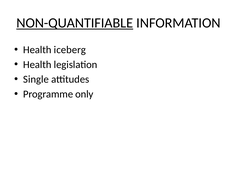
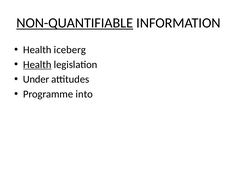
Health underline: none -> present (37, 64)
Single: Single -> Under (36, 79)
only: only -> into (84, 94)
